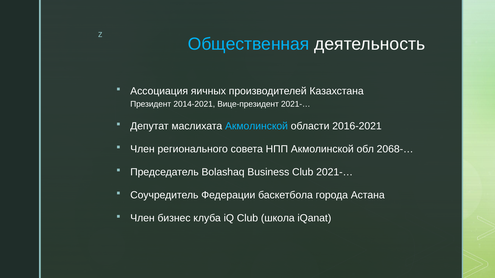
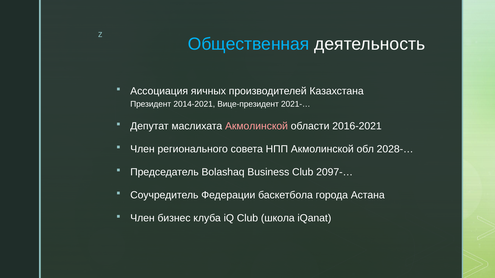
Акмолинской colour: light blue -> pink (257, 126)
2068-…: 2068-… -> 2028-… (395, 149)
Club 2021-…: 2021-… -> 2097-… (335, 172)
